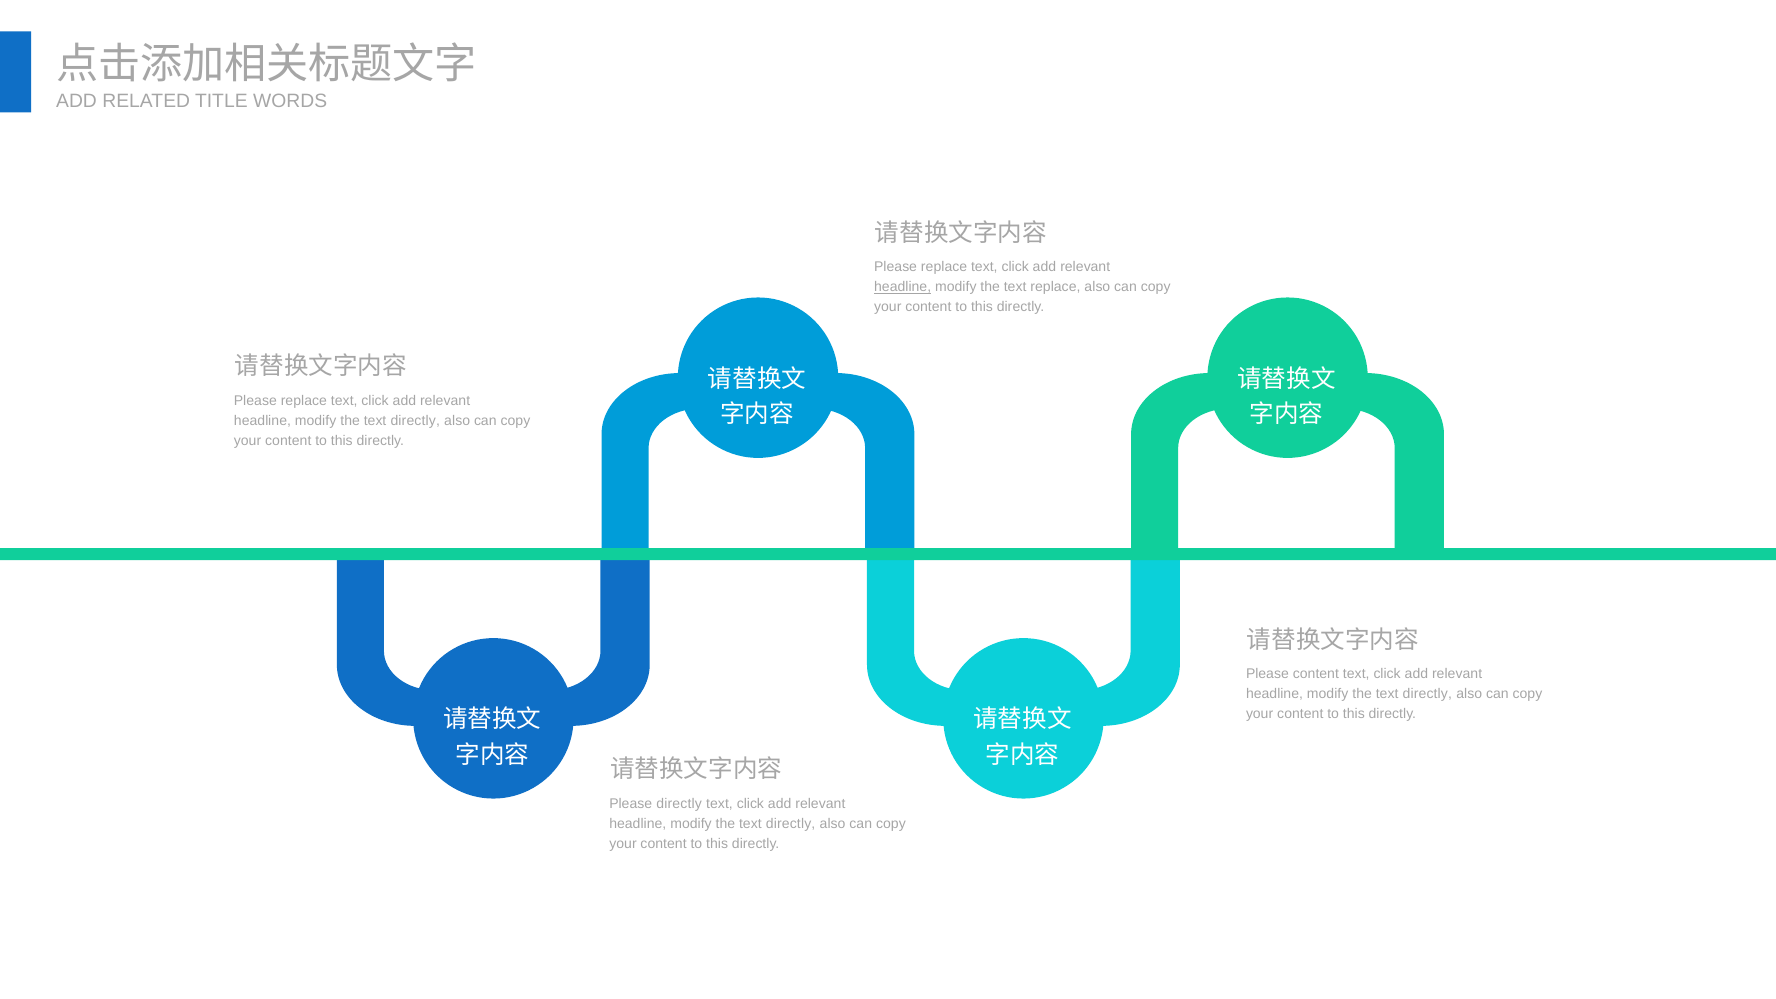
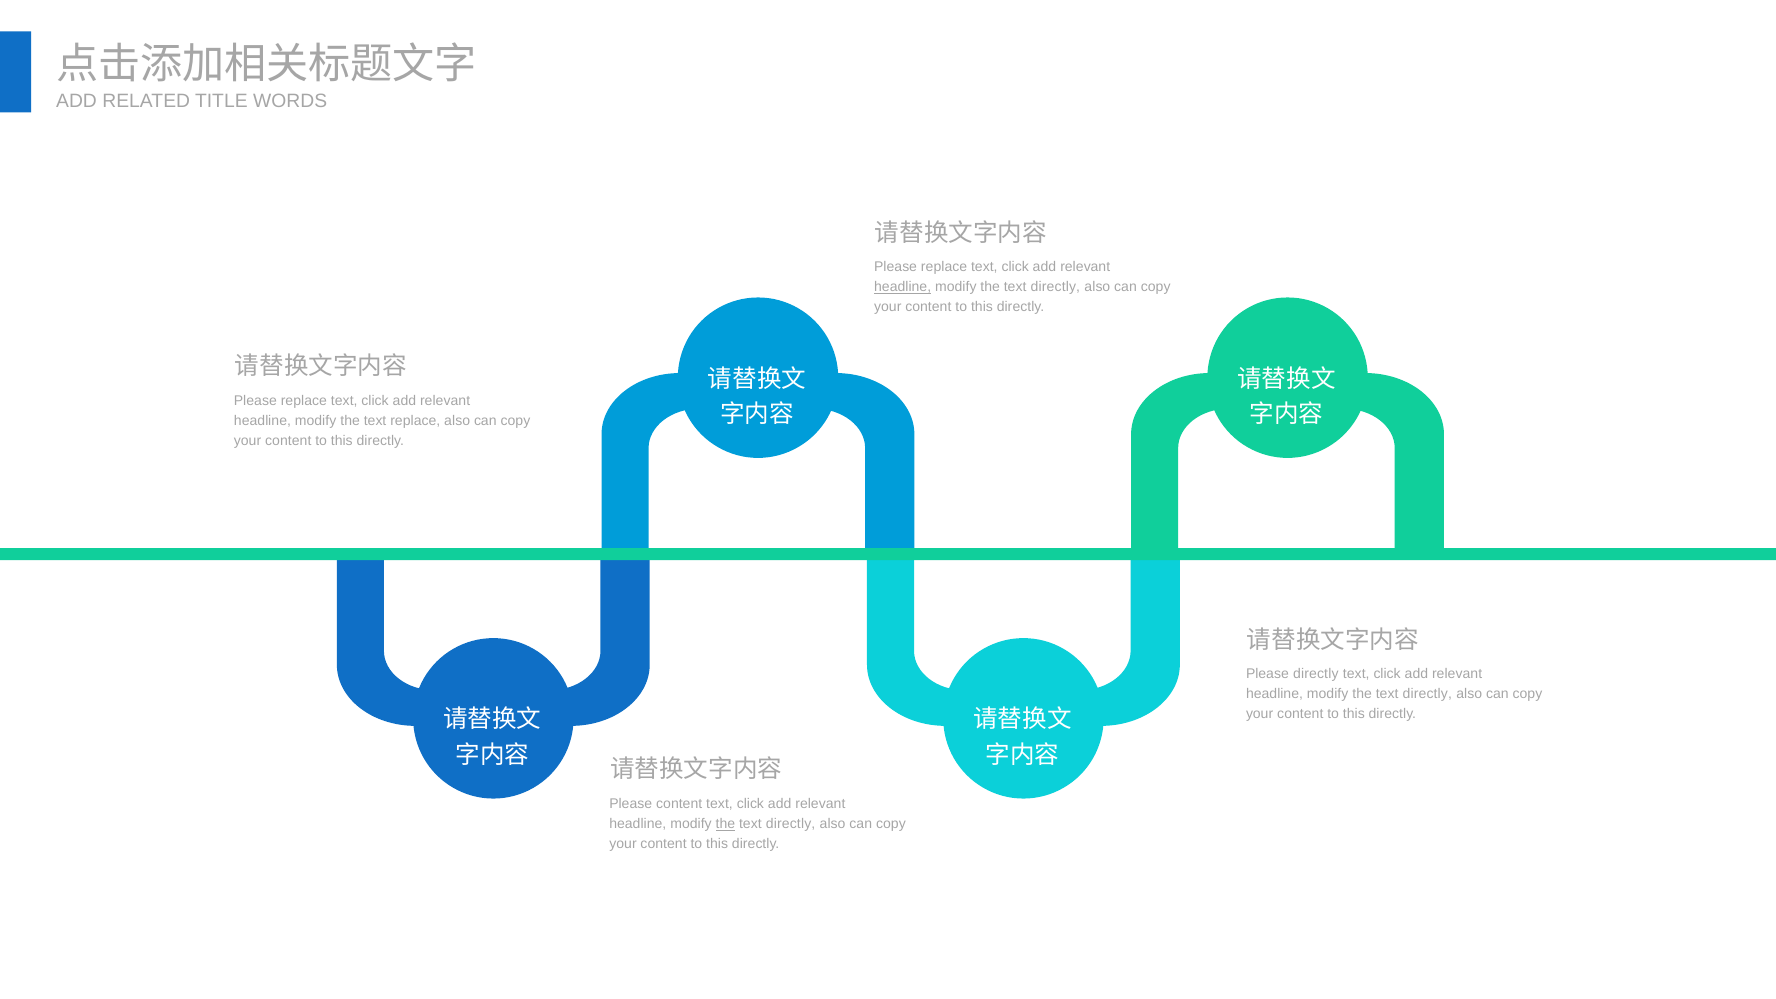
replace: replace -> directly (1055, 287)
directly: directly -> replace (415, 420)
Please content: content -> directly (1316, 674)
Please directly: directly -> content (679, 804)
the underline: none -> present (725, 824)
